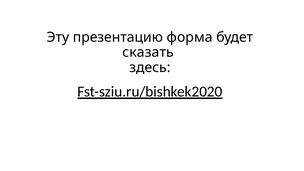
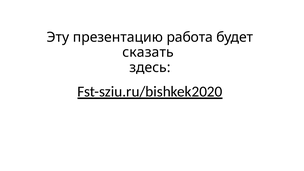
форма: форма -> работа (190, 37)
